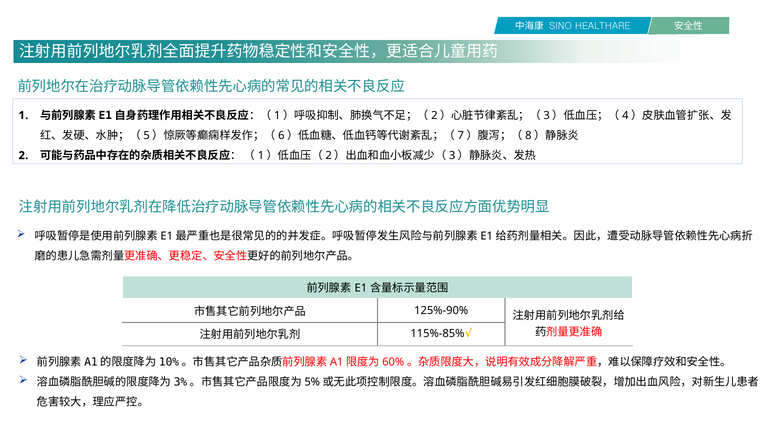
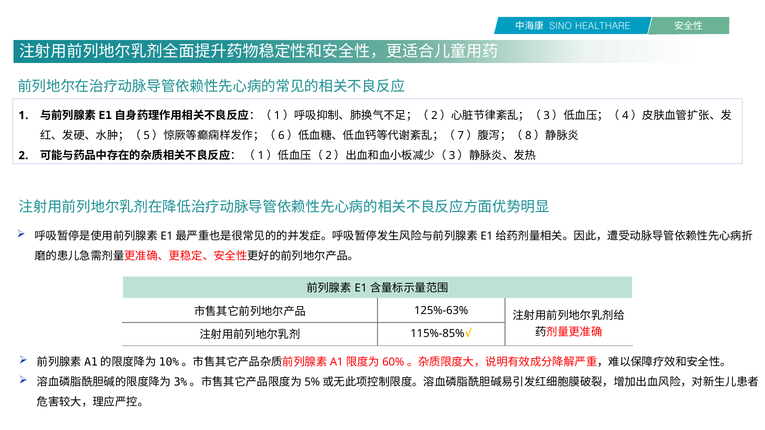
125%-90%: 125%-90% -> 125%-63% (441, 311)
